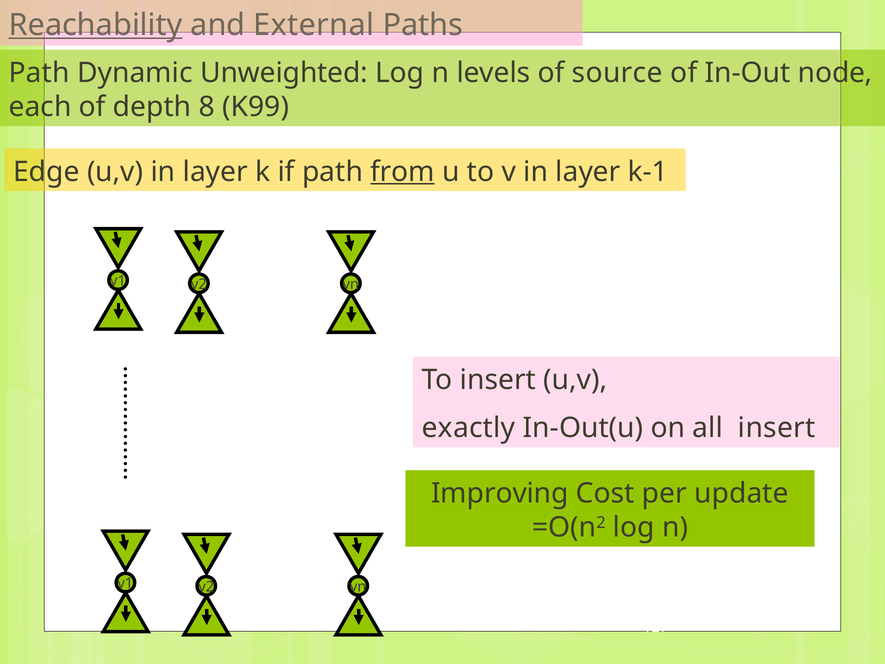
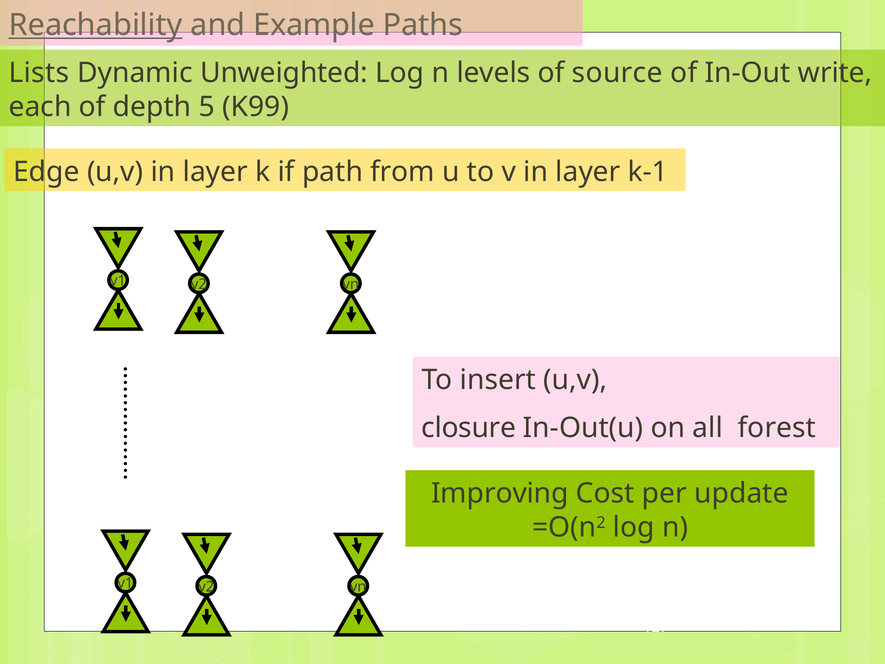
External: External -> Example (314, 25)
Path: Path -> Lists (39, 73)
node: node -> write (835, 73)
8: 8 -> 5 (207, 107)
from underline: present -> none (403, 172)
exactly: exactly -> closure (469, 428)
all insert: insert -> forest (777, 428)
